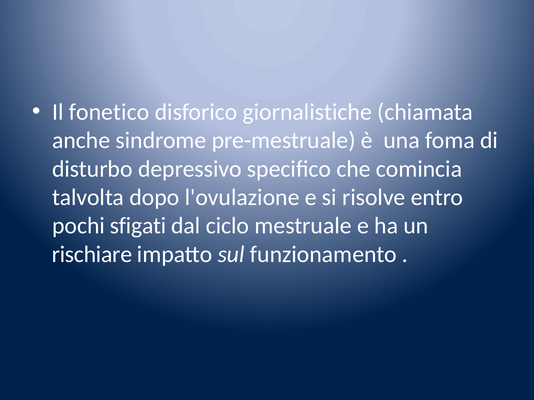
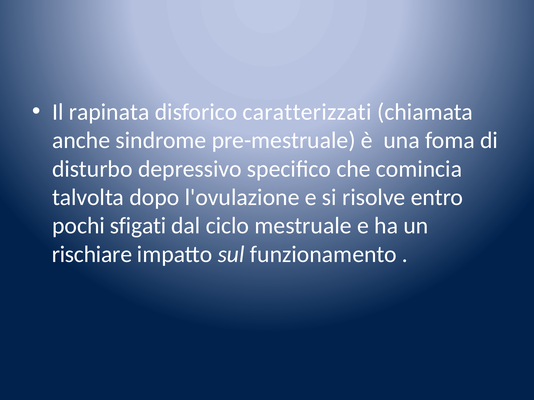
fonetico: fonetico -> rapinata (109, 112)
giornalistiche: giornalistiche -> caratterizzati (307, 112)
